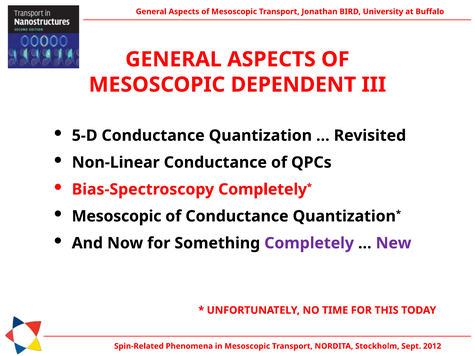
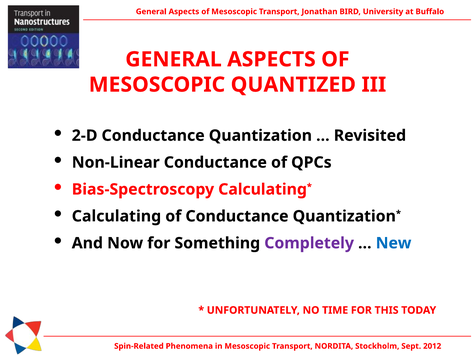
DEPENDENT: DEPENDENT -> QUANTIZED (293, 85)
5-D: 5-D -> 2-D (85, 136)
Bias-Spectroscopy Completely: Completely -> Calculating (263, 189)
Mesoscopic: Mesoscopic -> Calculating (116, 216)
New colour: purple -> blue (394, 243)
